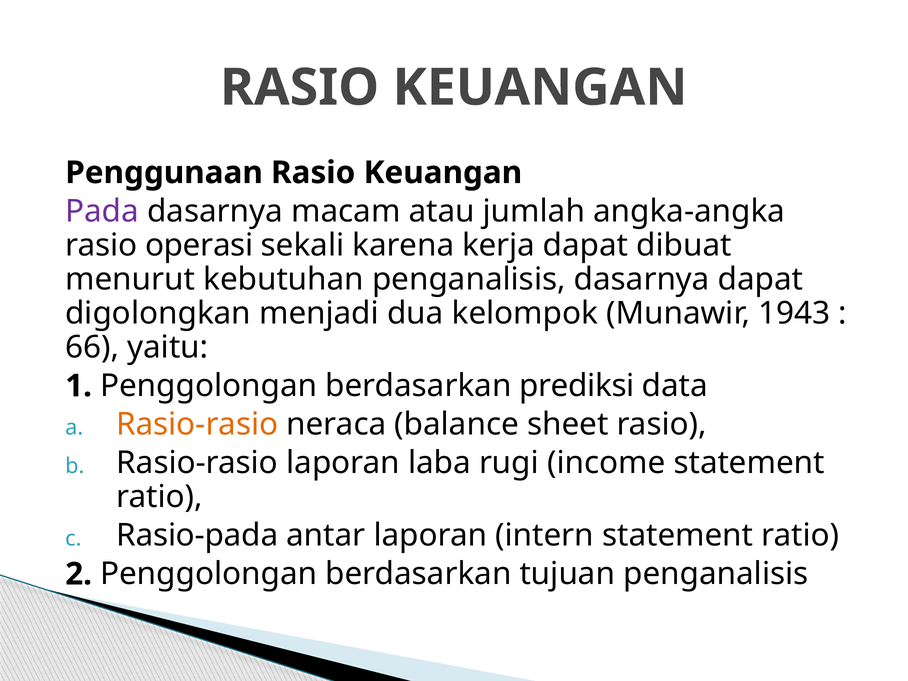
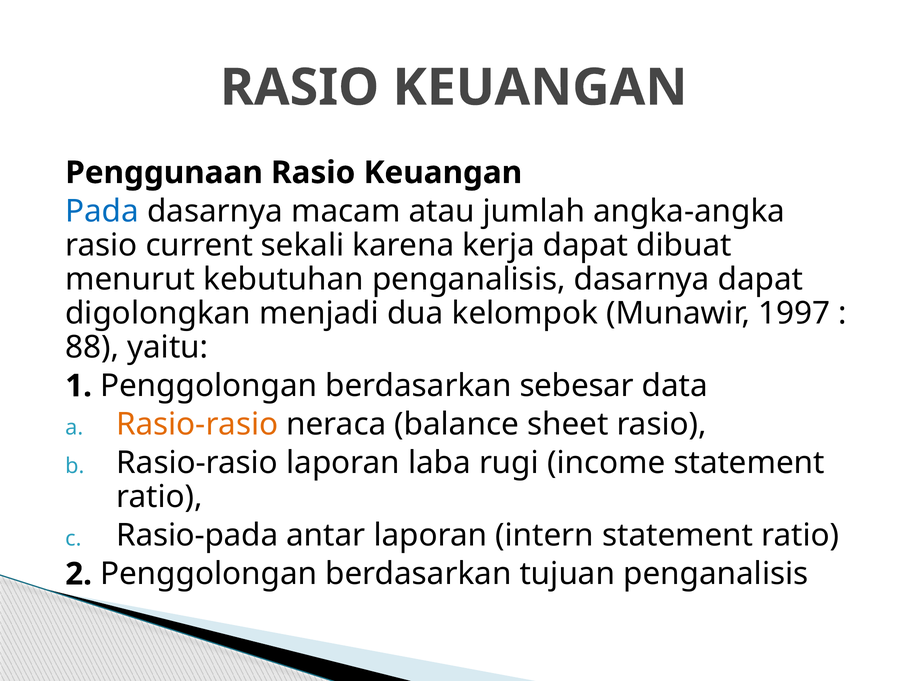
Pada colour: purple -> blue (102, 211)
operasi: operasi -> current (199, 245)
1943: 1943 -> 1997 (794, 313)
66: 66 -> 88 (92, 347)
prediksi: prediksi -> sebesar (577, 386)
